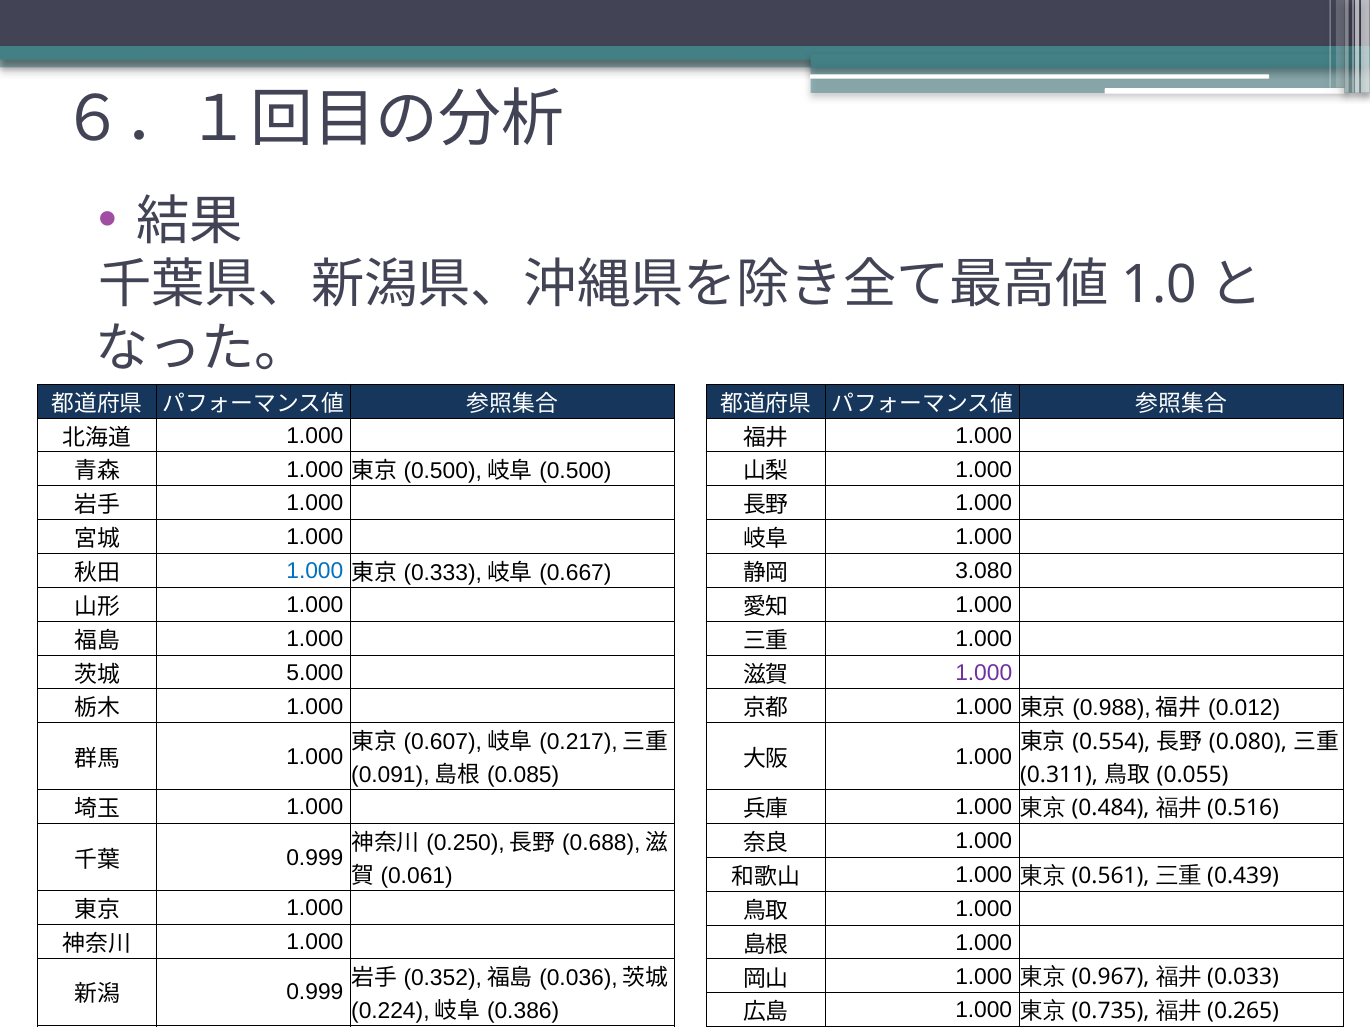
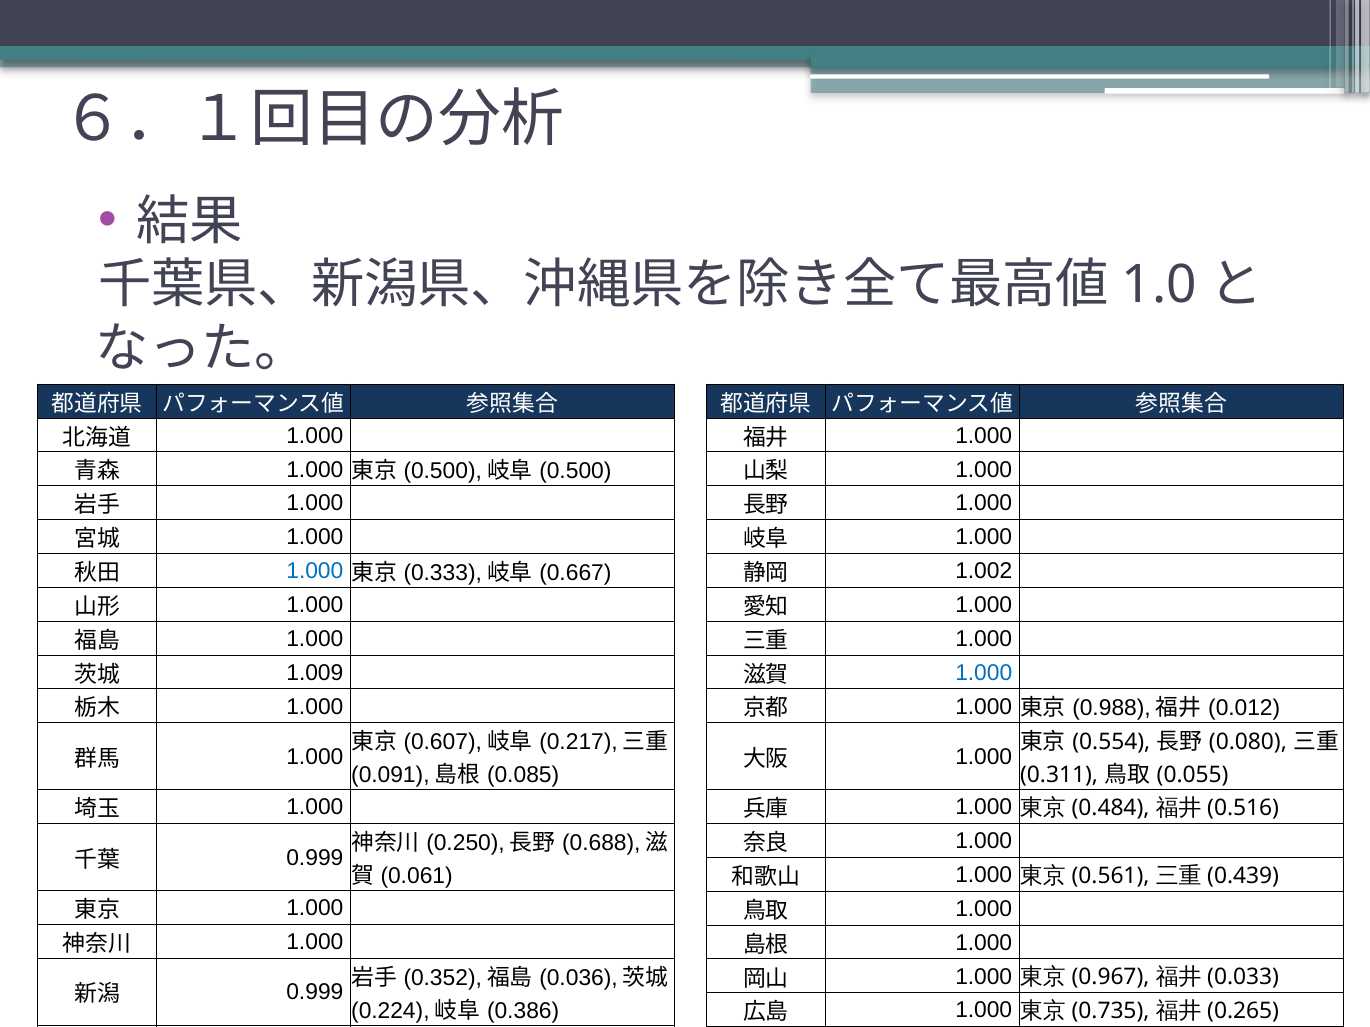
3.080: 3.080 -> 1.002 (984, 571)
5.000: 5.000 -> 1.009 (315, 673)
1.000 colour: purple -> blue (984, 673)
